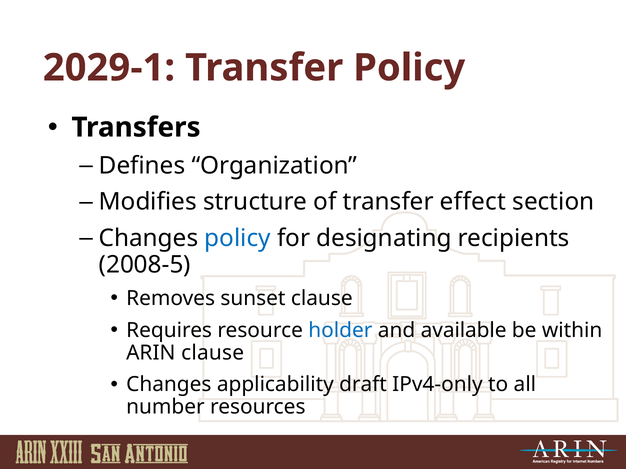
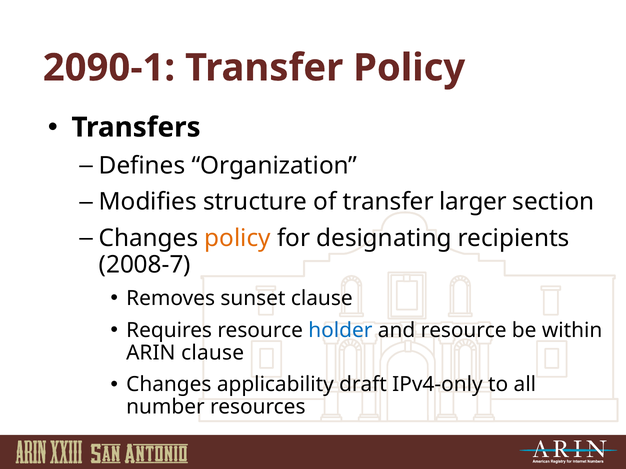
2029-1: 2029-1 -> 2090-1 (109, 68)
effect: effect -> larger (473, 202)
policy colour: blue -> orange (238, 239)
2008-5: 2008-5 -> 2008-7 (145, 265)
and available: available -> resource (464, 331)
